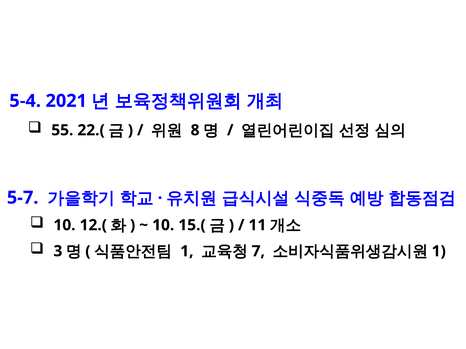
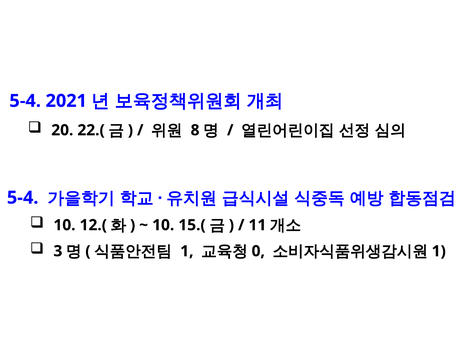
55: 55 -> 20 (62, 130)
5-7: 5-7 -> 5-4 (23, 198)
7: 7 -> 0 (258, 252)
